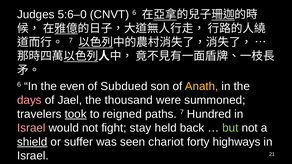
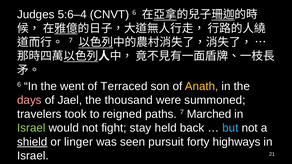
5:6–0: 5:6–0 -> 5:6–4 (72, 15)
even: even -> went (72, 86)
Subdued: Subdued -> Terraced (124, 86)
took underline: present -> none (76, 114)
Hundred: Hundred -> Marched (209, 114)
Israel colour: pink -> light green (31, 128)
but colour: light green -> light blue (230, 128)
suffer: suffer -> linger (78, 142)
chariot: chariot -> pursuit (166, 142)
